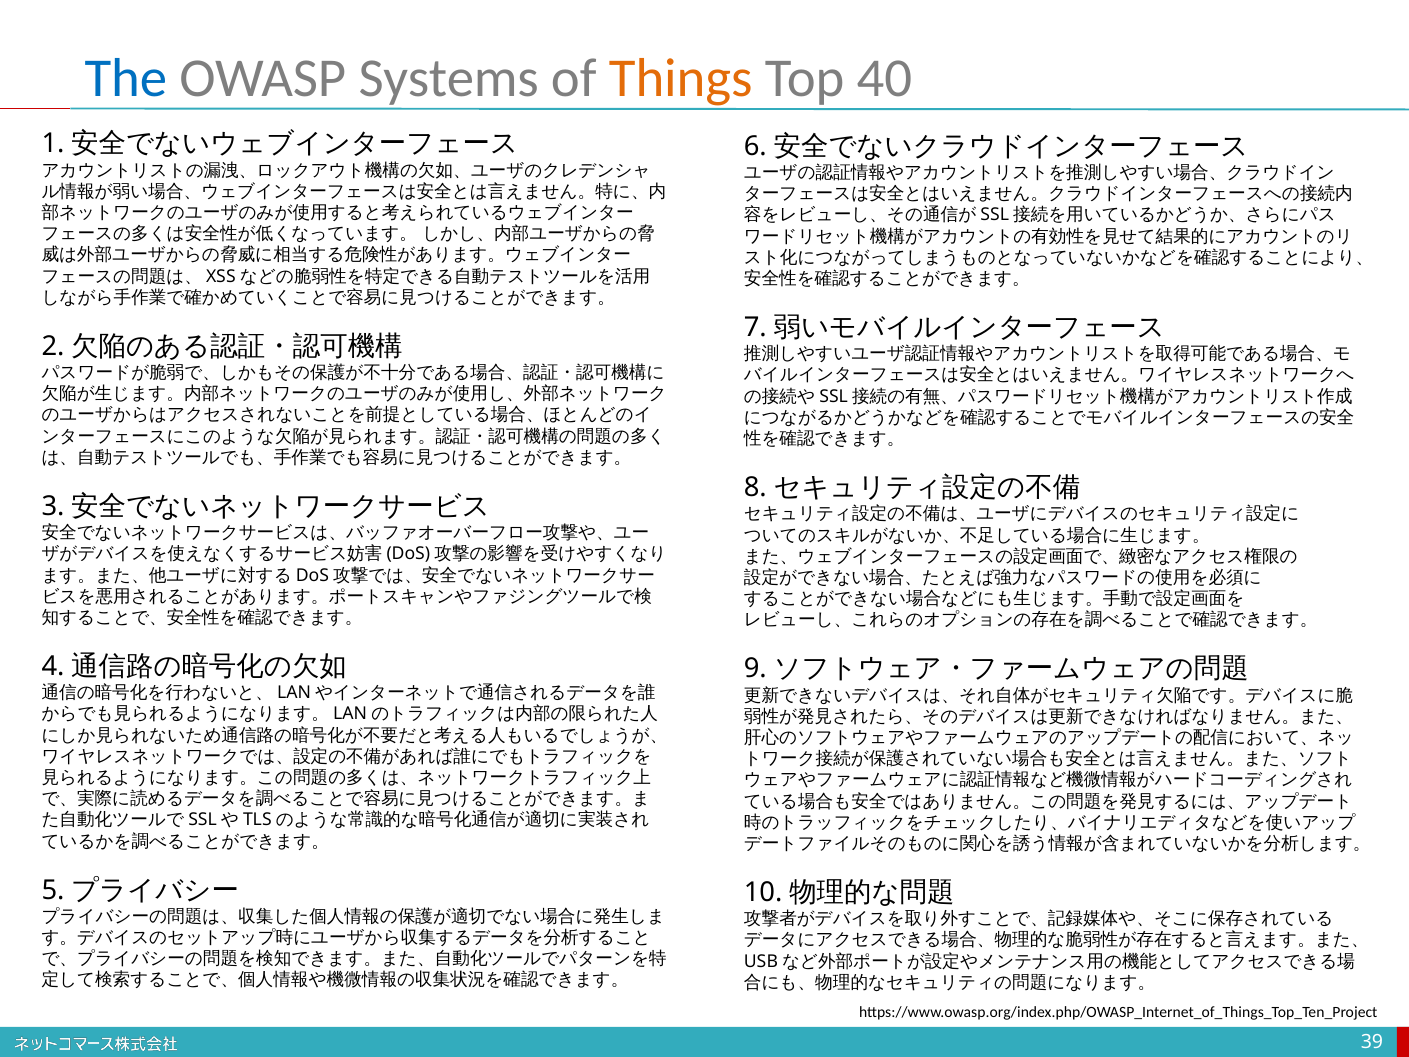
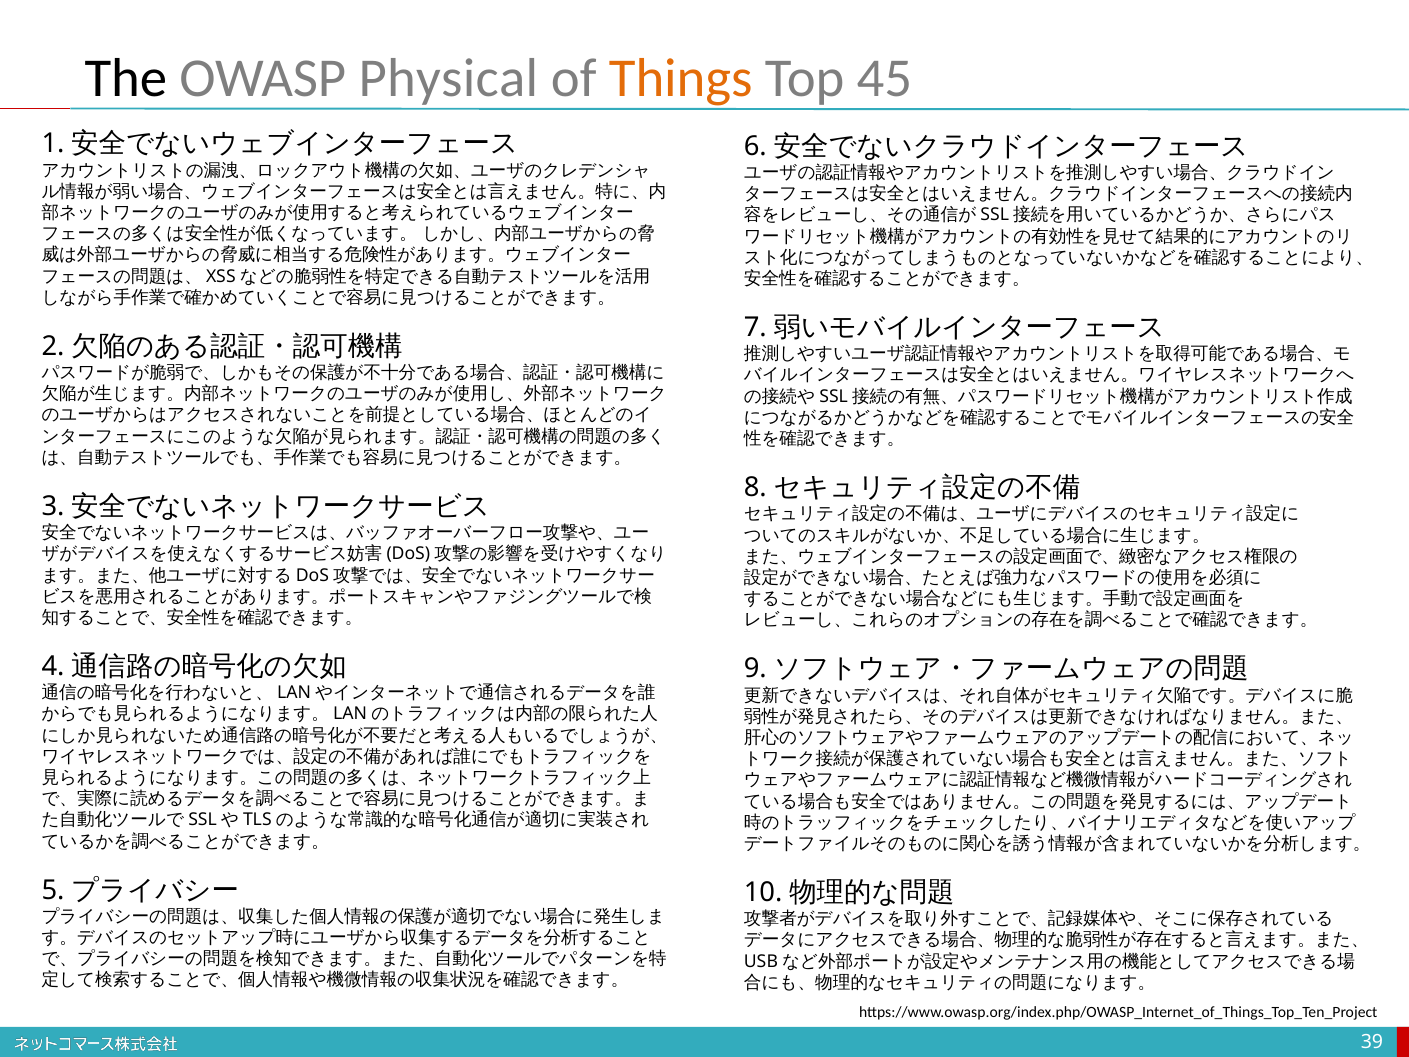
The colour: blue -> black (126, 78)
Systems: Systems -> Physical (448, 78)
40: 40 -> 45 (884, 78)
